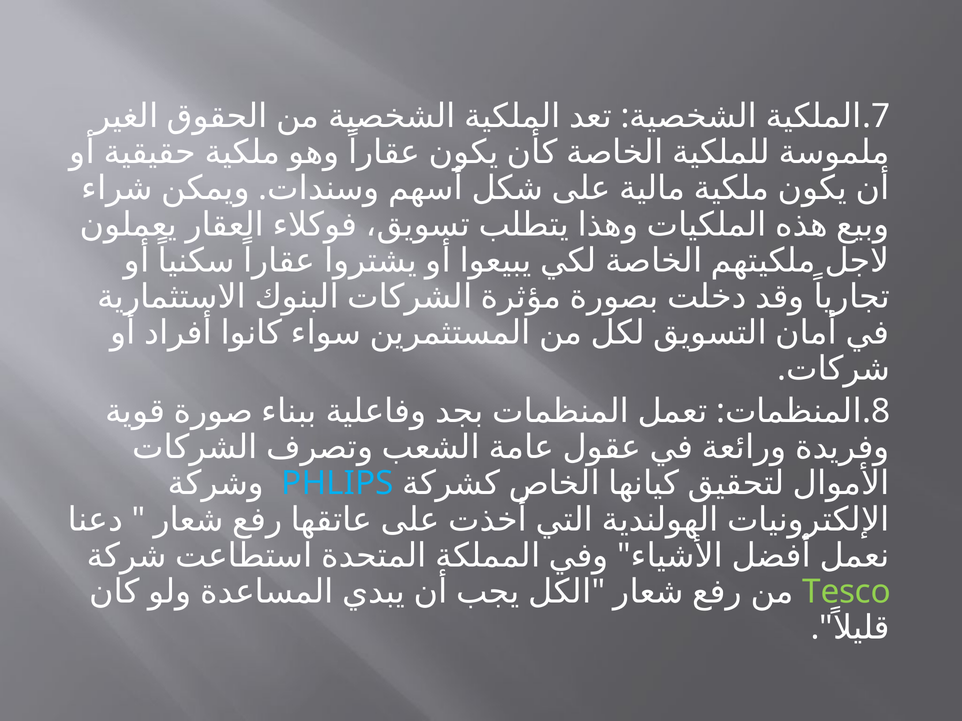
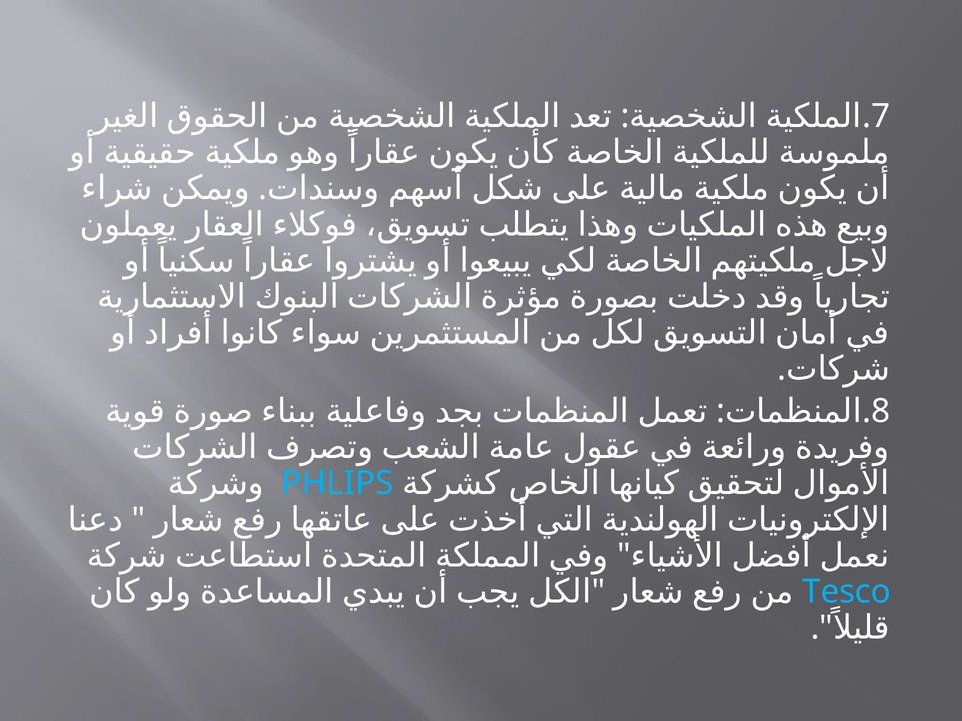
Tesco colour: light green -> light blue (847, 592)
